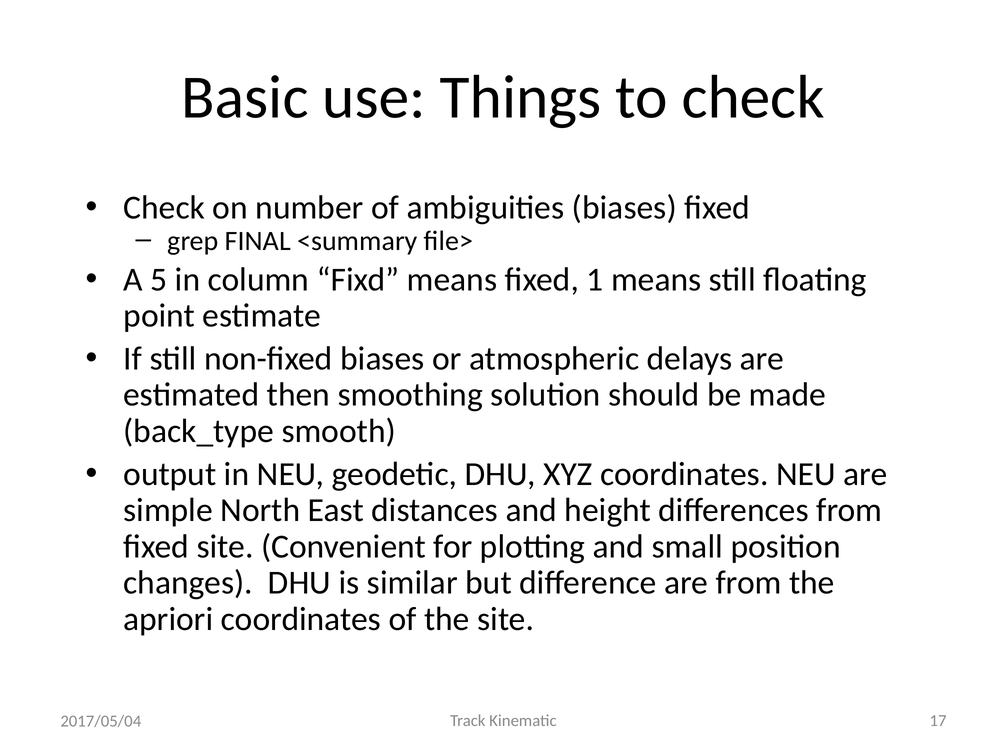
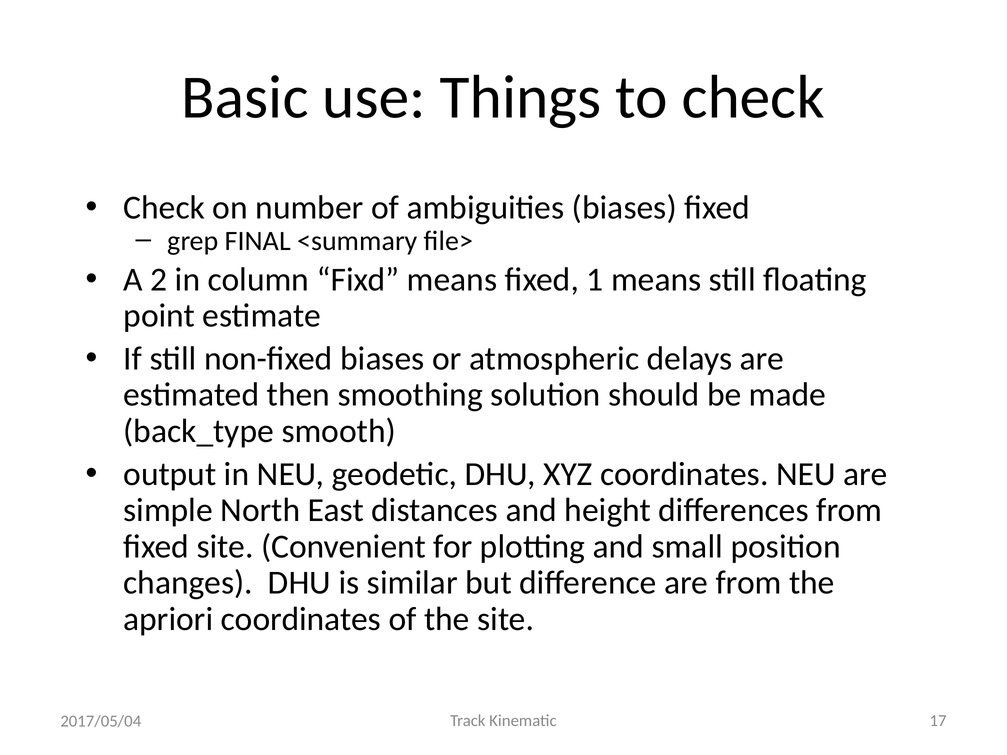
5: 5 -> 2 (159, 280)
